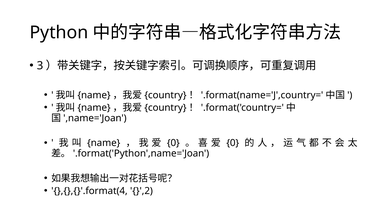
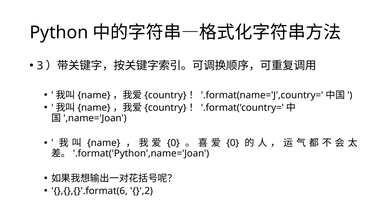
},{},{}'.format(4: },{},{}'.format(4 -> },{},{}'.format(6 (89, 191)
